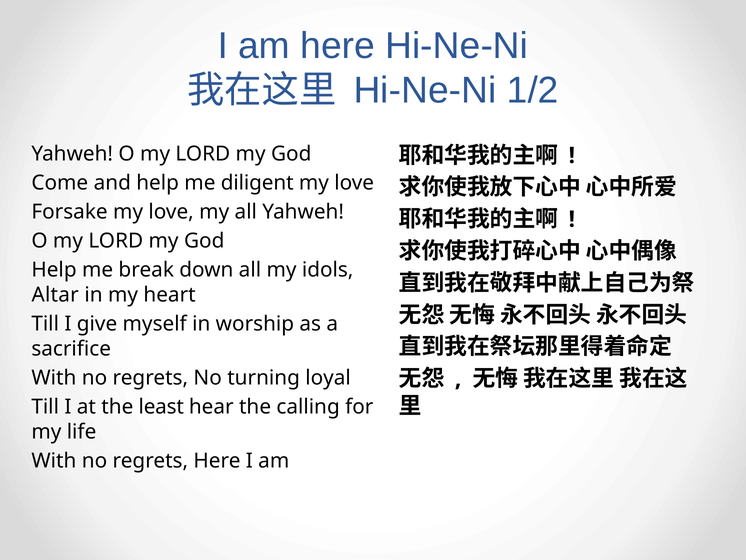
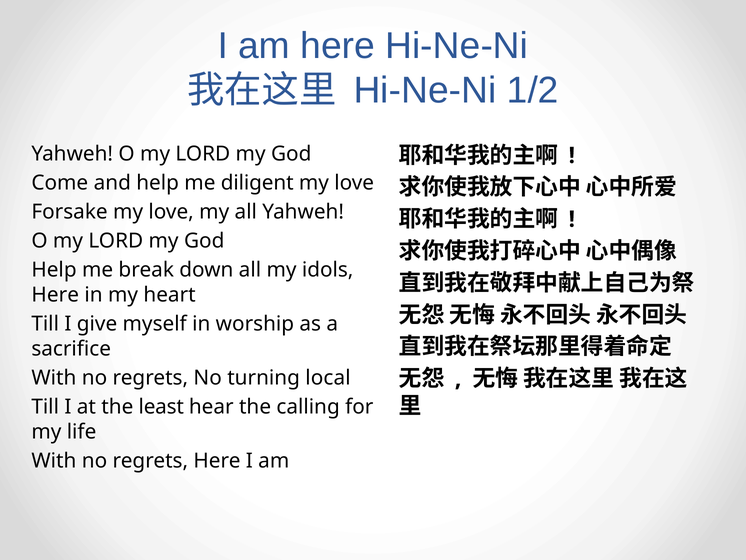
Altar: Altar -> Here (55, 295)
loyal: loyal -> local (328, 378)
